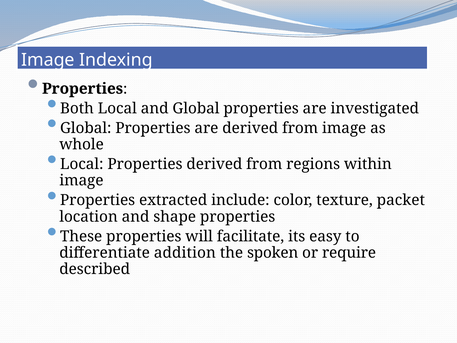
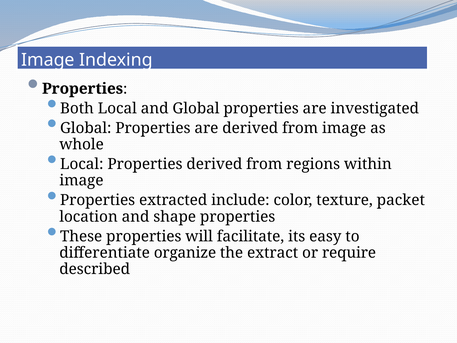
addition: addition -> organize (185, 253)
spoken: spoken -> extract (273, 253)
